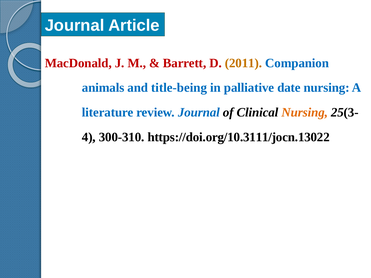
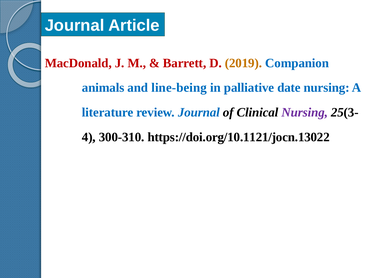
2011: 2011 -> 2019 (243, 63)
title-being: title-being -> line-being (179, 88)
Nursing colour: orange -> purple (305, 113)
https://doi.org/10.3111/jocn.13022: https://doi.org/10.3111/jocn.13022 -> https://doi.org/10.1121/jocn.13022 (239, 137)
